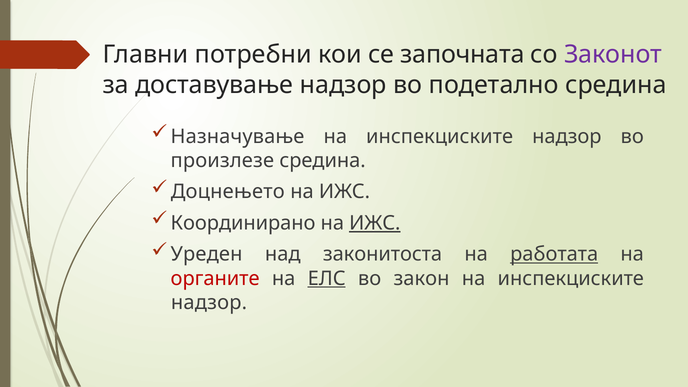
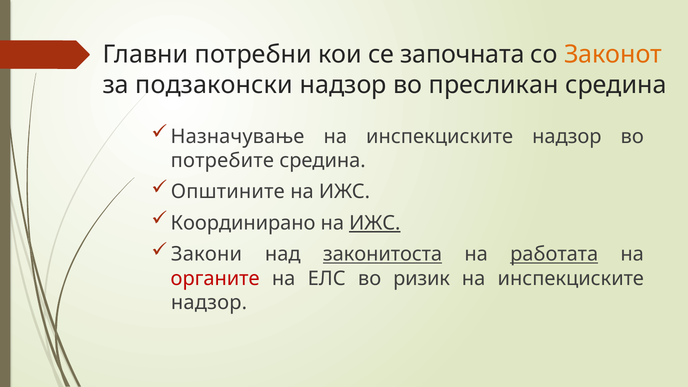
Законот colour: purple -> orange (613, 55)
доставување: доставување -> подзаконски (214, 85)
подетално: подетално -> пресликан (494, 85)
произлезе: произлезе -> потребите (222, 161)
Доцнењето: Доцнењето -> Општините (228, 192)
Уреден: Уреден -> Закони (207, 254)
законитоста underline: none -> present (383, 254)
ЕЛС underline: present -> none (327, 278)
закон: закон -> ризик (422, 278)
